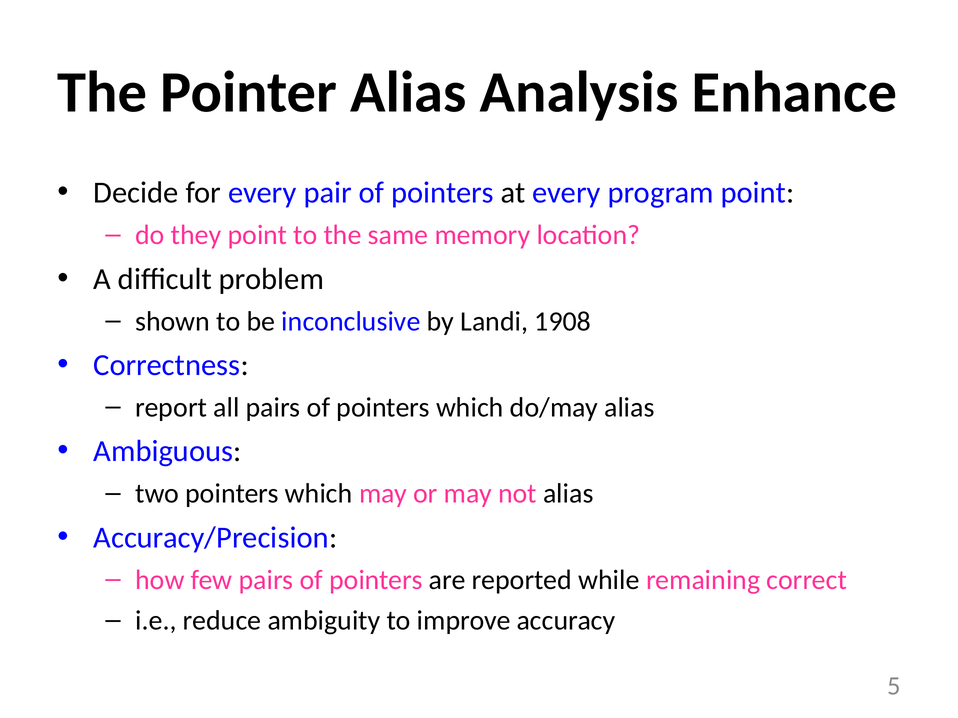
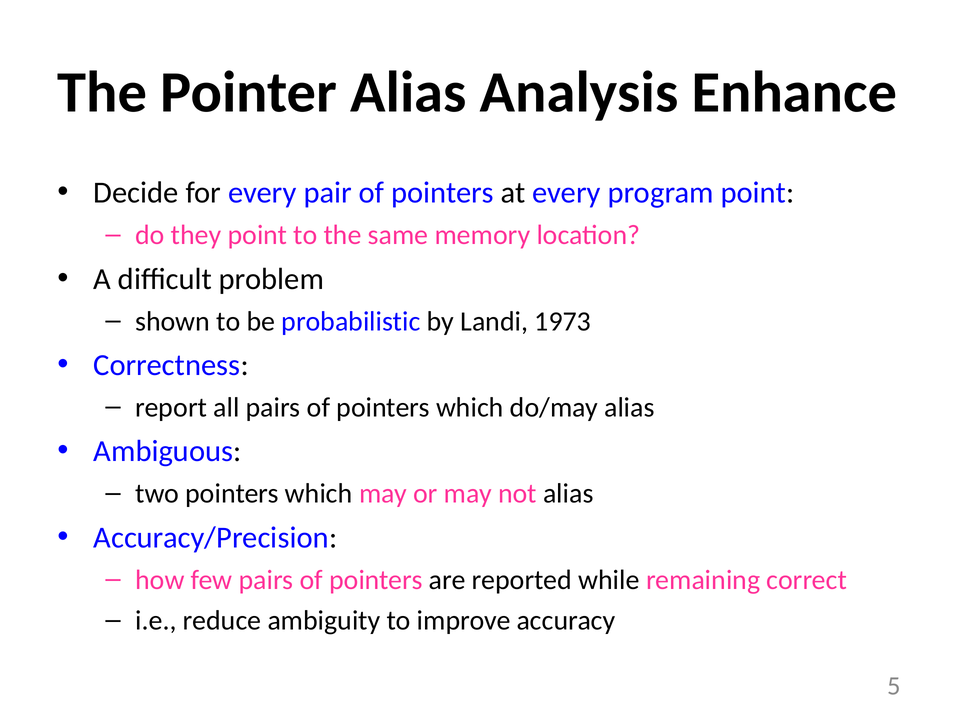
inconclusive: inconclusive -> probabilistic (351, 322)
1908: 1908 -> 1973 (563, 322)
